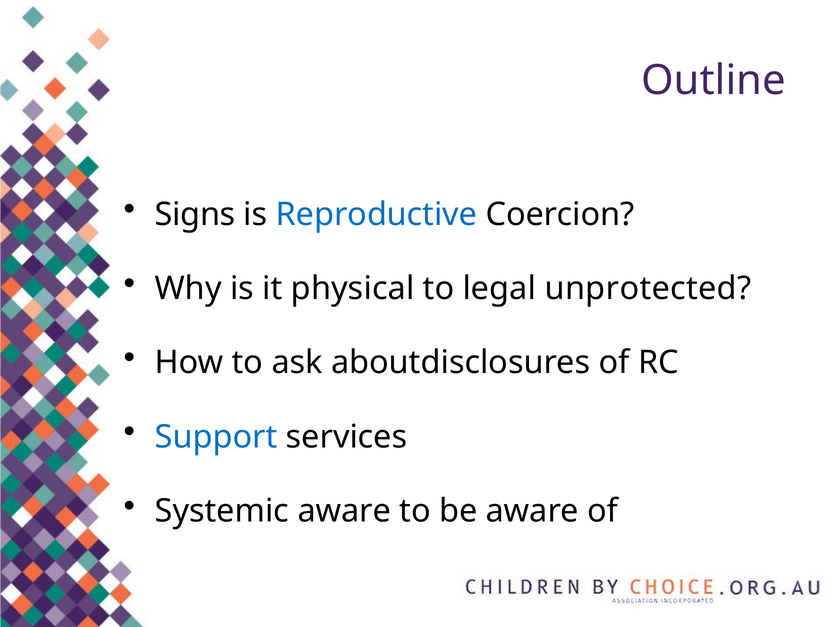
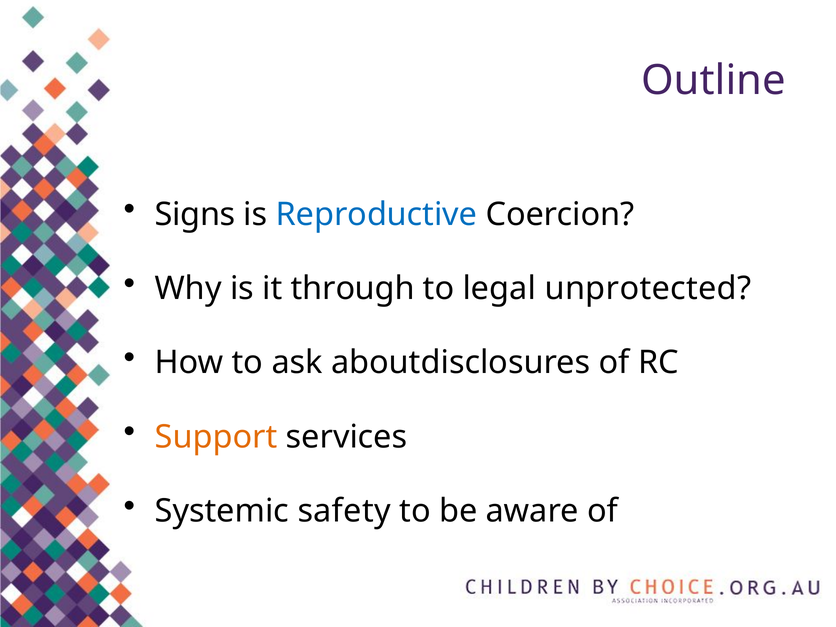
physical: physical -> through (353, 289)
Support colour: blue -> orange (216, 437)
Systemic aware: aware -> safety (344, 511)
